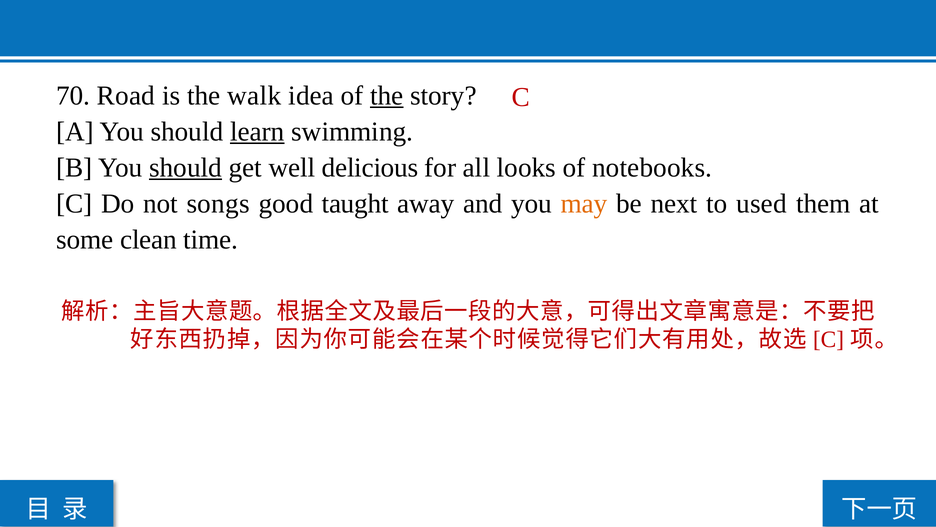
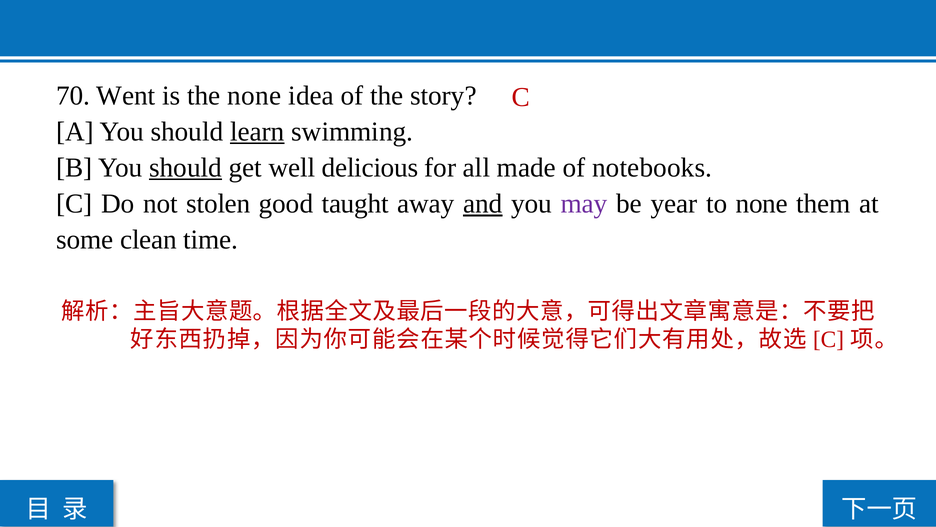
Road: Road -> Went (126, 95)
the walk: walk -> none (254, 95)
the underline: present -> none (387, 95)
looks: looks -> made (526, 168)
songs: songs -> stolen (218, 204)
and underline: none -> present (483, 204)
may colour: orange -> purple (584, 204)
next: next -> year (674, 204)
to used: used -> none (762, 204)
